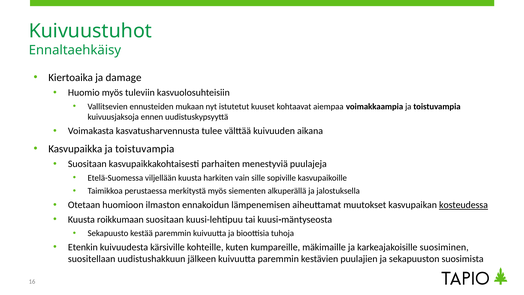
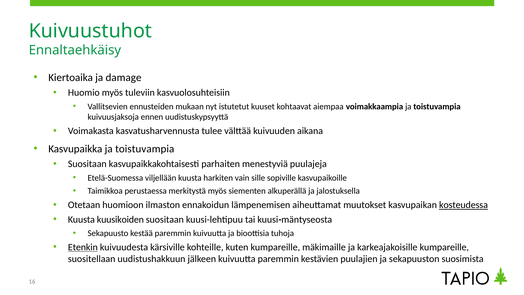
roikkumaan: roikkumaan -> kuusikoiden (120, 219)
Etenkin underline: none -> present (83, 247)
karkeajakoisille suosiminen: suosiminen -> kumpareille (444, 247)
